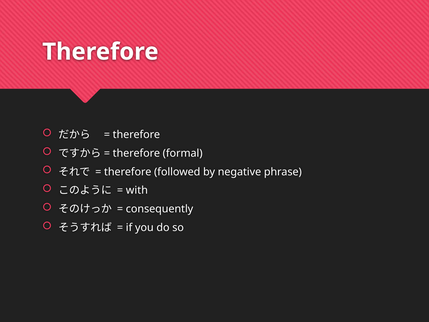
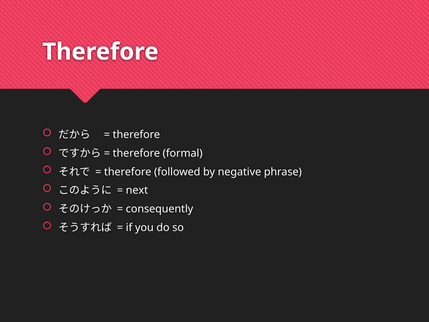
with: with -> next (137, 190)
